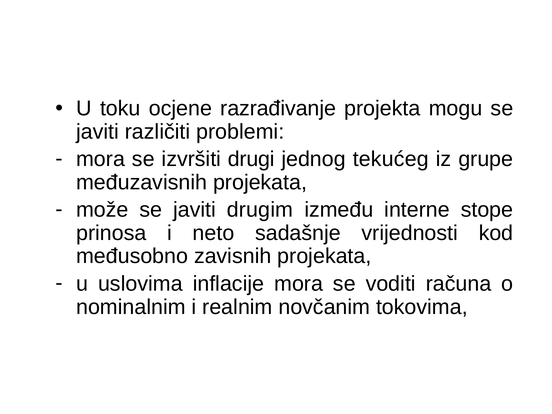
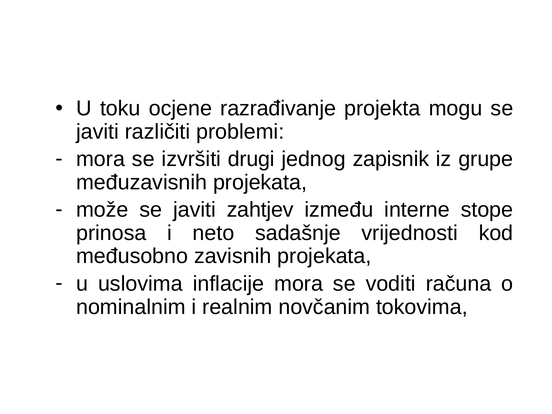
tekućeg: tekućeg -> zapisnik (391, 159)
drugim: drugim -> zahtjev (260, 210)
